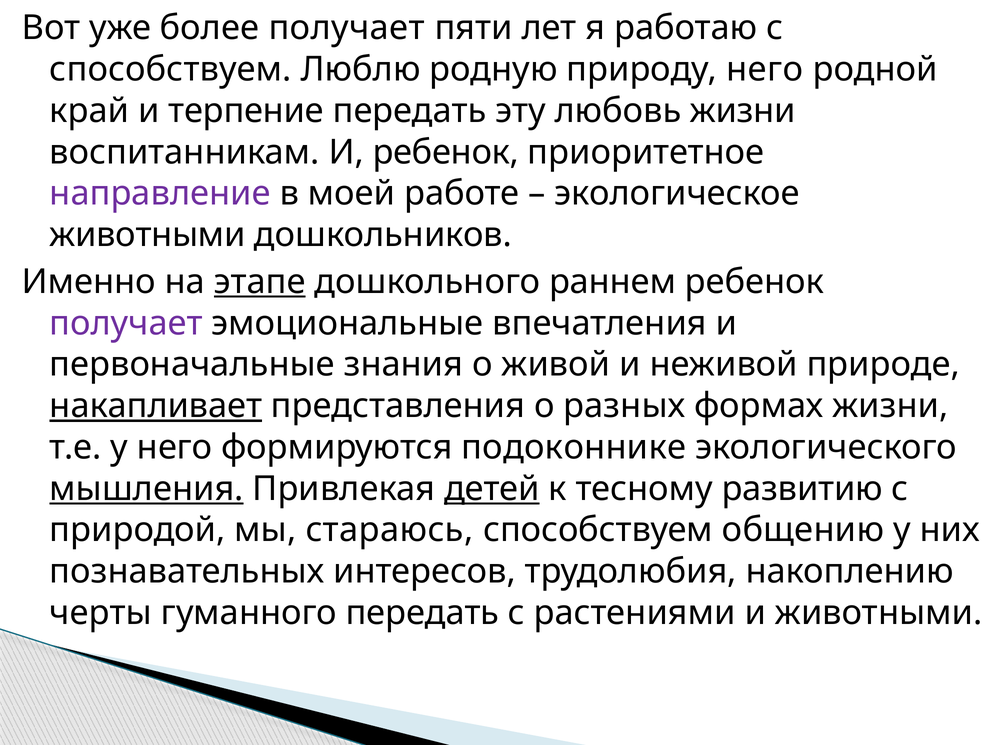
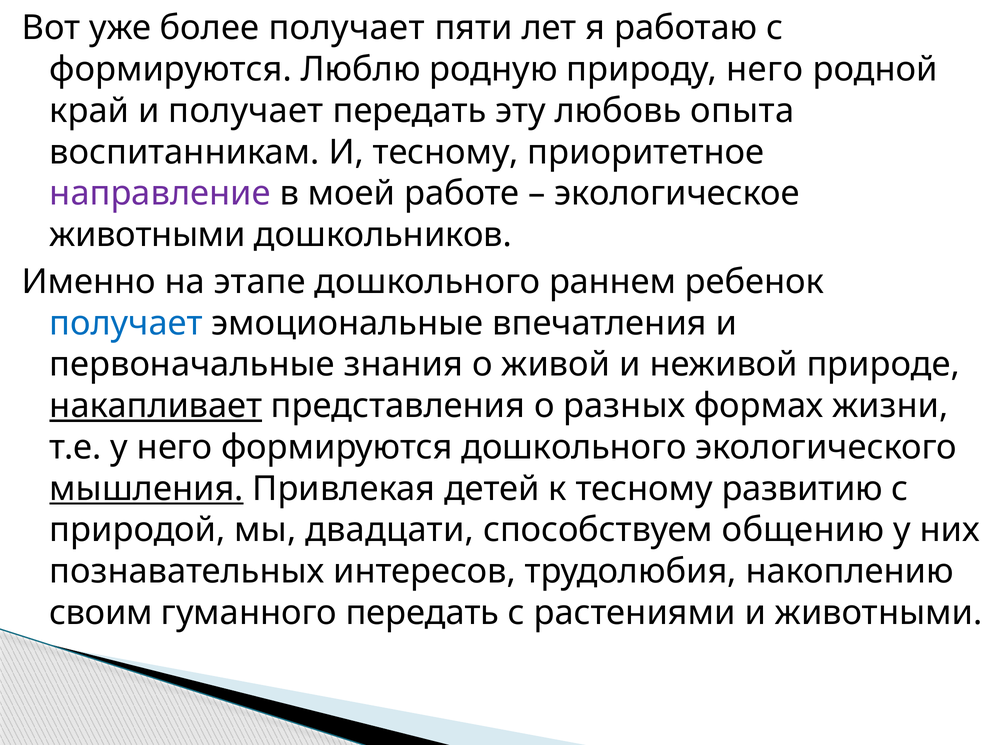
способствуем: способствуем -> формируются (171, 69)
и терпение: терпение -> получает (246, 111)
любовь жизни: жизни -> опыта (742, 111)
И ребенок: ребенок -> тесному (446, 152)
этапе underline: present -> none (260, 282)
получает colour: purple -> blue (126, 323)
формируются подоконнике: подоконнике -> дошкольного (574, 447)
детей underline: present -> none (492, 488)
стараюсь: стараюсь -> двадцати (390, 530)
черты: черты -> своим (101, 613)
